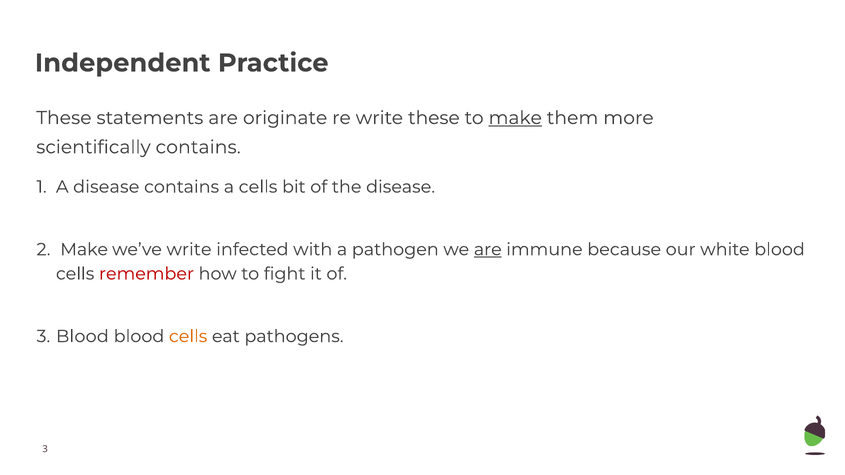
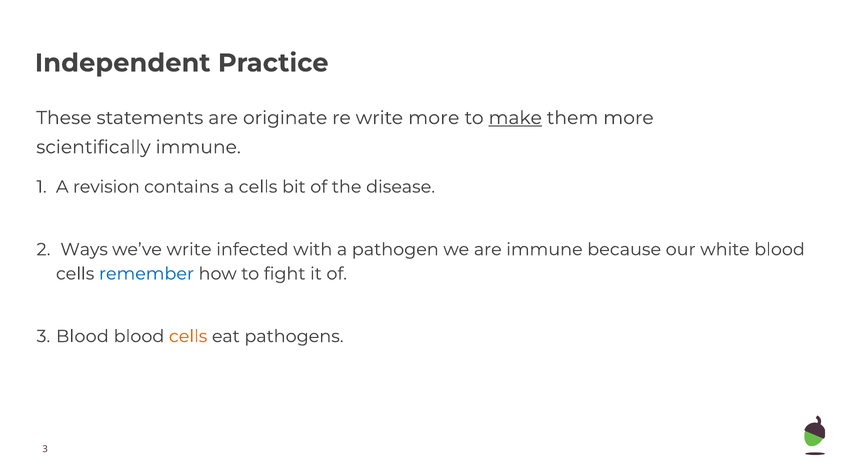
write these: these -> more (434, 118)
scientifically contains: contains -> immune (198, 147)
A disease: disease -> revision (106, 187)
Make: Make -> Ways (84, 250)
are underline: present -> none (488, 250)
remember colour: red -> blue (146, 274)
